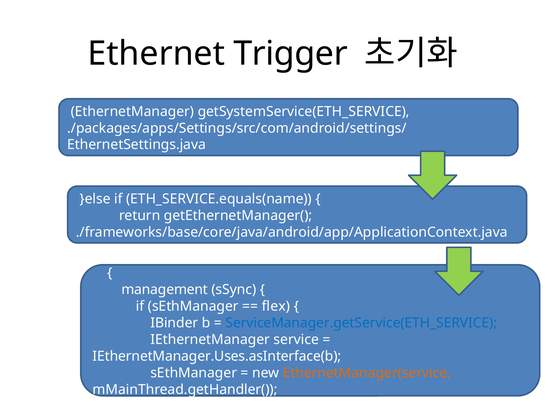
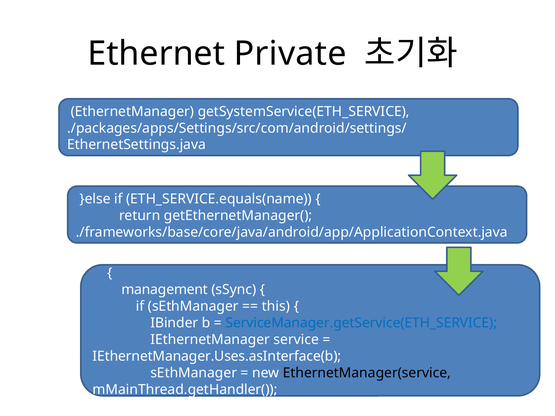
Ethernet Trigger: Trigger -> Private (290, 54)
flex: flex -> this (276, 306)
EthernetManager(service colour: orange -> black (367, 373)
